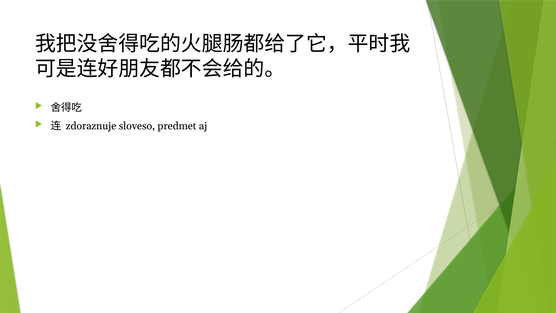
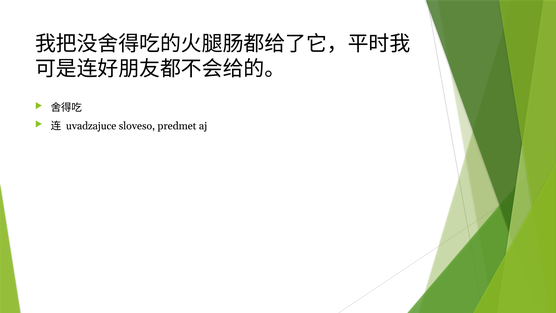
zdoraznuje: zdoraznuje -> uvadzajuce (91, 126)
